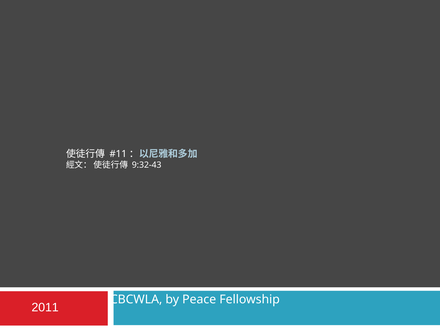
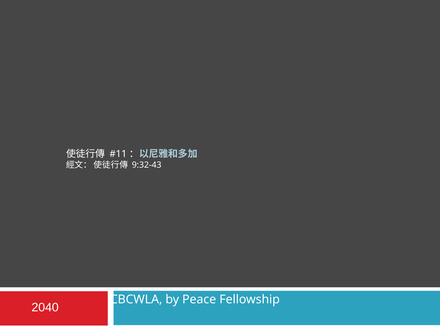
2011: 2011 -> 2040 (45, 307)
